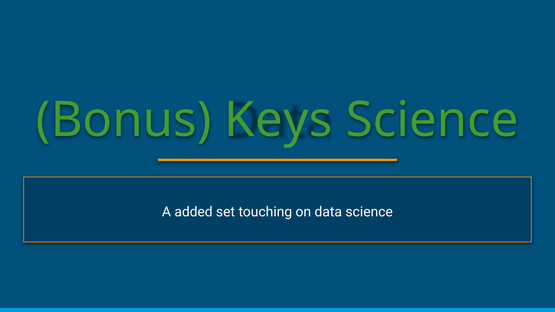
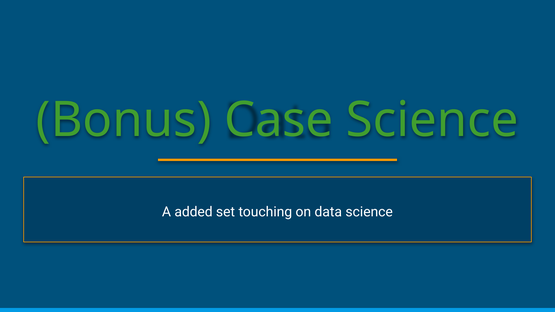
Keys: Keys -> Case (279, 120)
